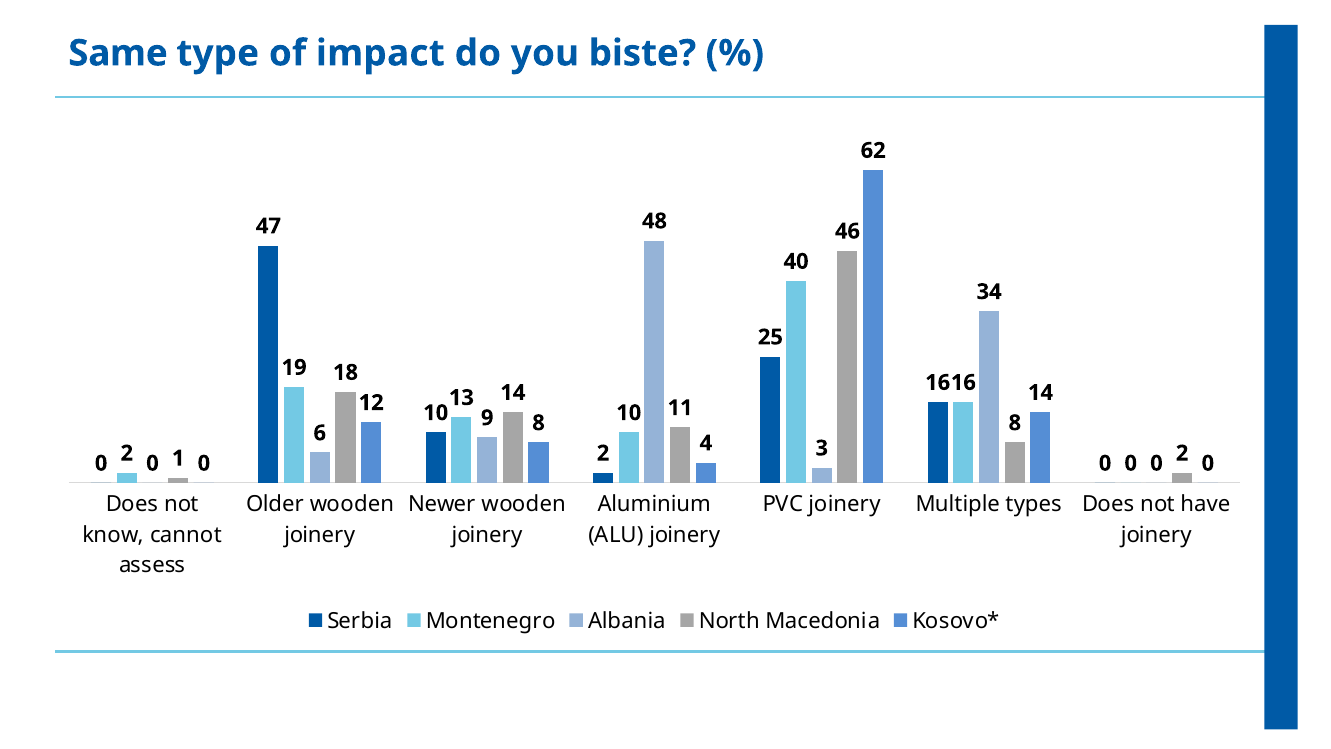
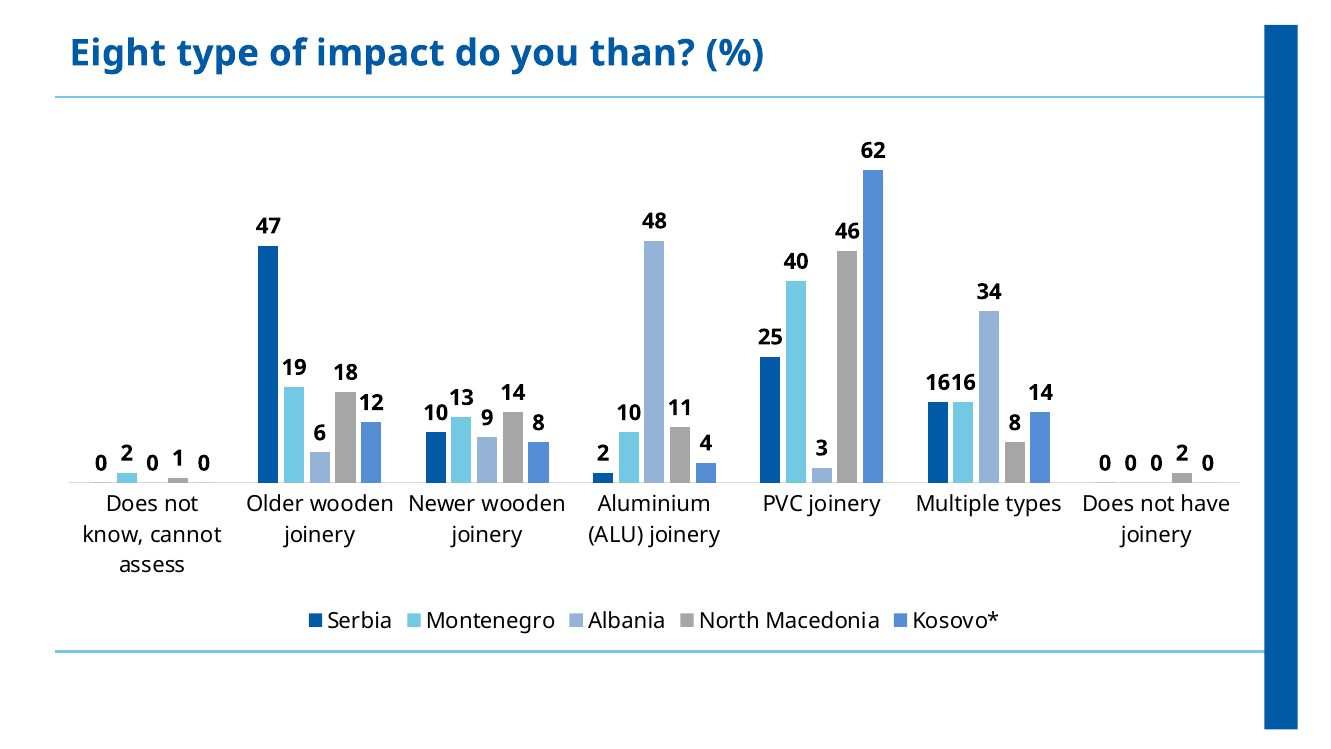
Same: Same -> Eight (118, 53)
biste: biste -> than (642, 53)
